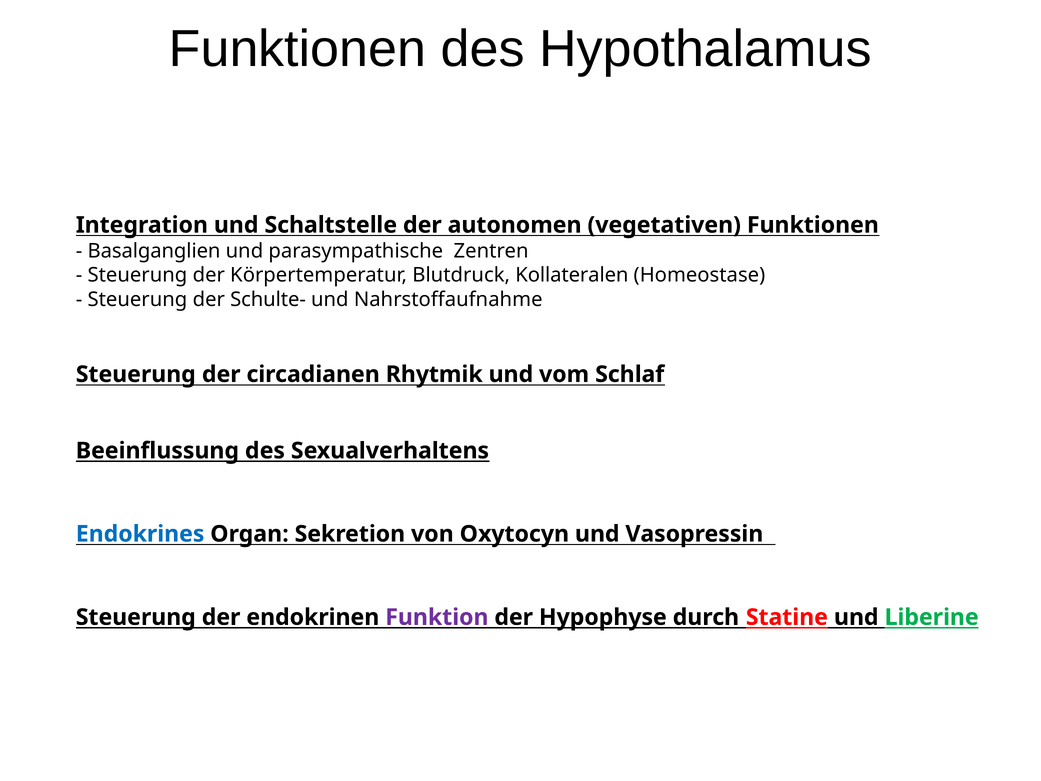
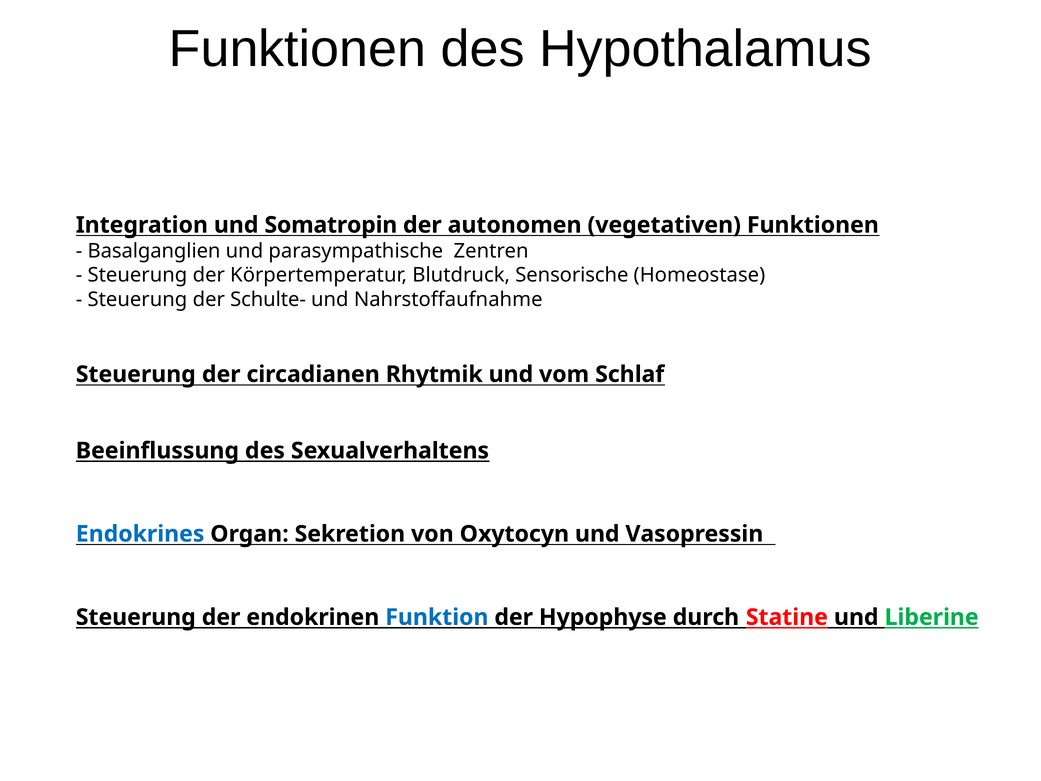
Schaltstelle: Schaltstelle -> Somatropin (331, 225)
Kollateralen: Kollateralen -> Sensorische (572, 275)
Funktion colour: purple -> blue (437, 617)
